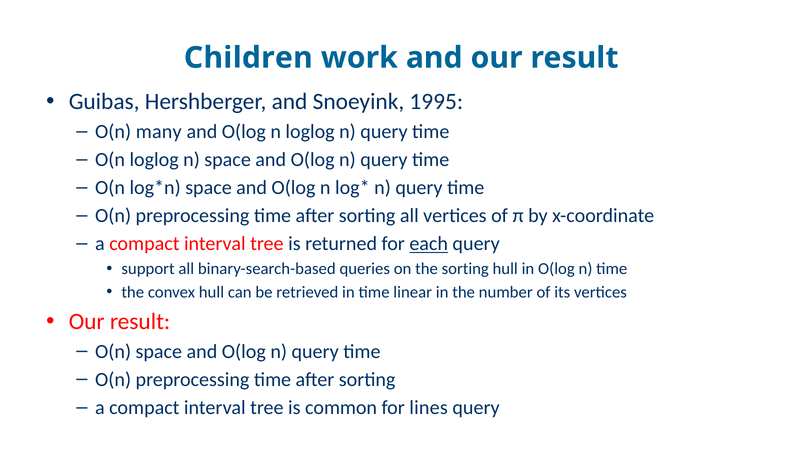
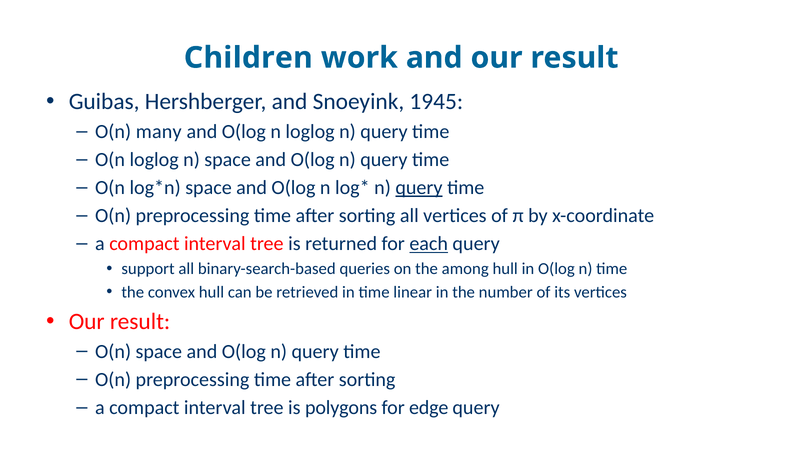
1995: 1995 -> 1945 (436, 102)
query underline: none -> present (419, 188)
the sorting: sorting -> among (465, 269)
common: common -> polygons (341, 408)
lines: lines -> edge (429, 408)
